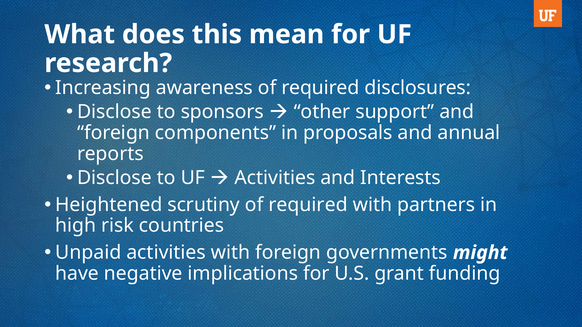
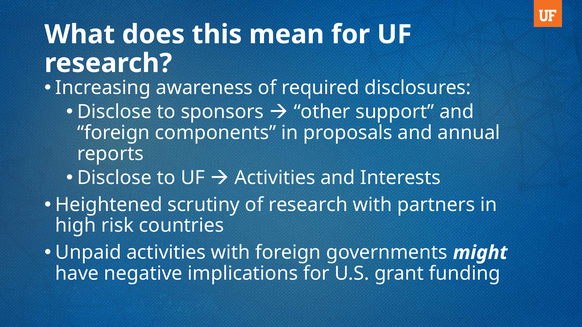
scrutiny of required: required -> research (308, 205)
